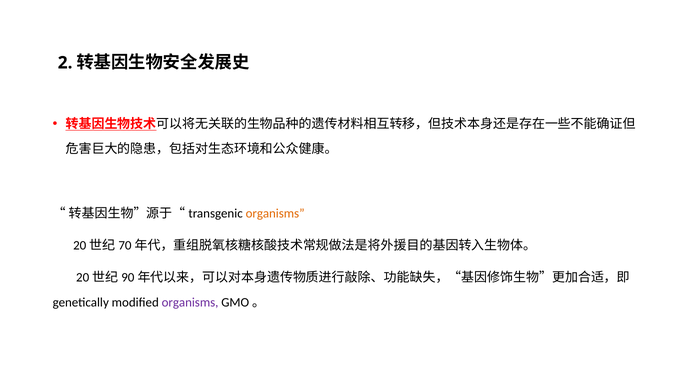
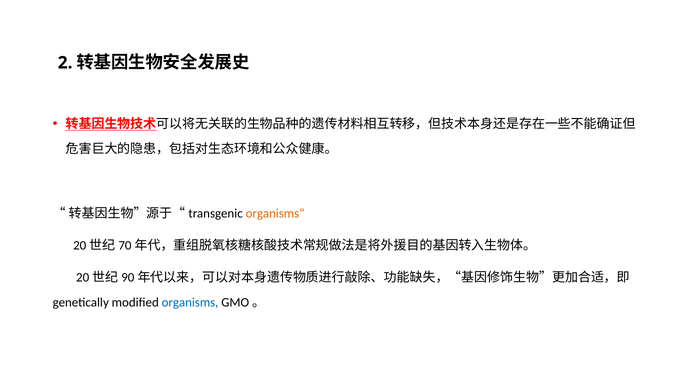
organisms colour: purple -> blue (190, 302)
